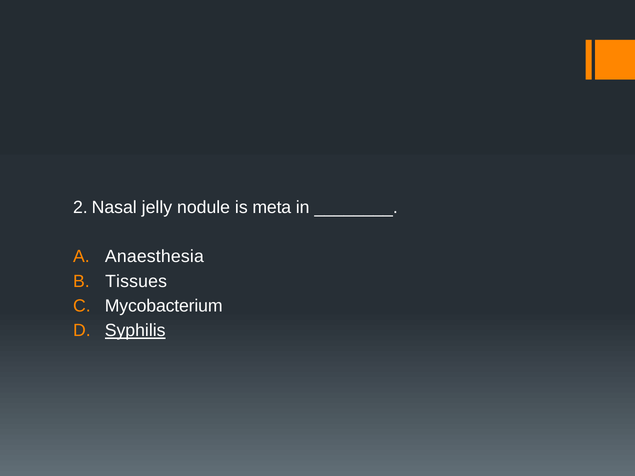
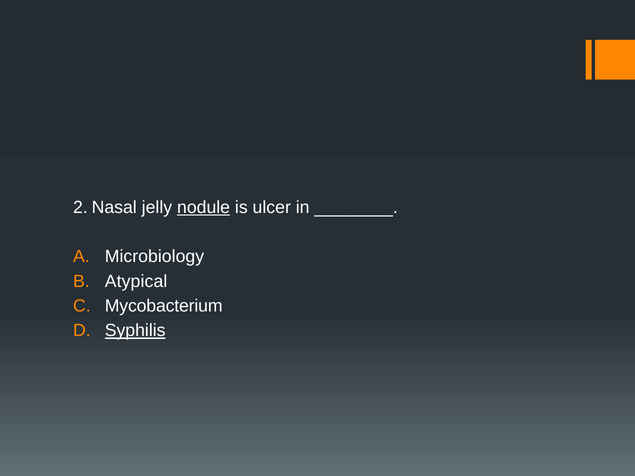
nodule underline: none -> present (204, 207)
meta: meta -> ulcer (272, 207)
Anaesthesia: Anaesthesia -> Microbiology (154, 257)
Tissues: Tissues -> Atypical (136, 281)
